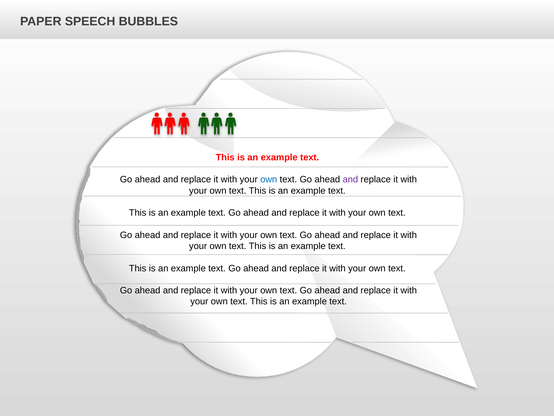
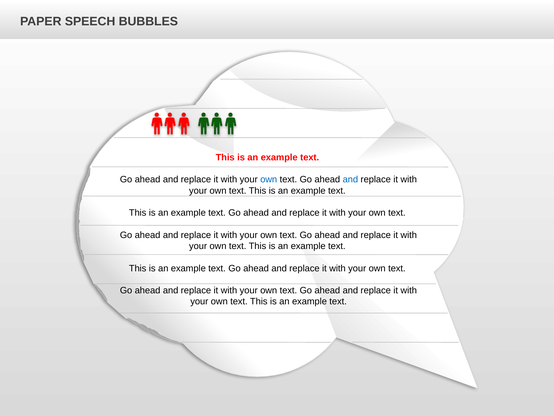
and colour: purple -> blue (350, 179)
